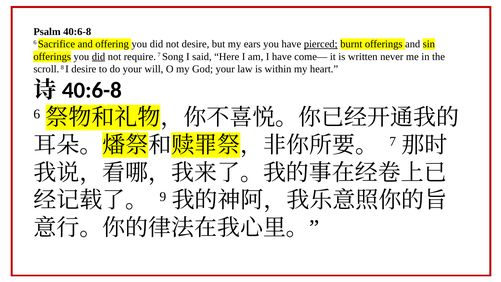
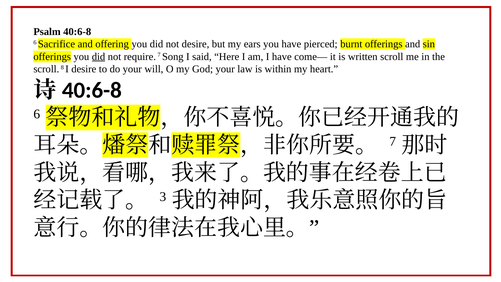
pierced underline: present -> none (321, 44)
written never: never -> scroll (392, 57)
9: 9 -> 3 (163, 197)
